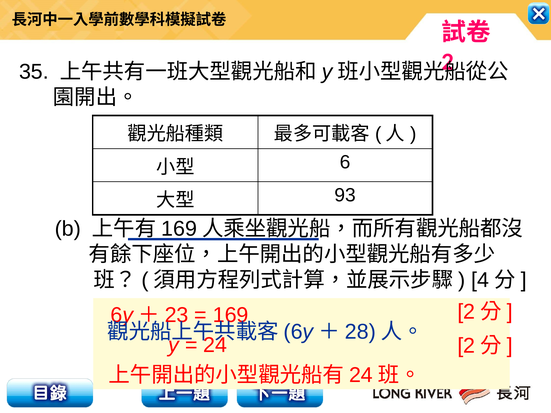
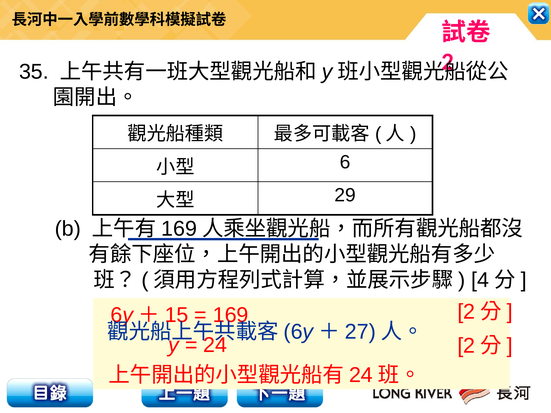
93: 93 -> 29 (345, 195)
23: 23 -> 15 (177, 315)
28: 28 -> 27 (360, 332)
